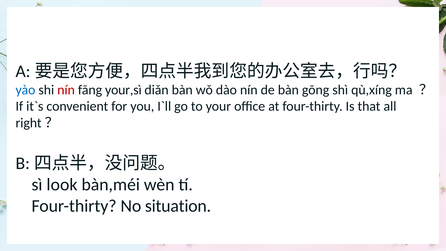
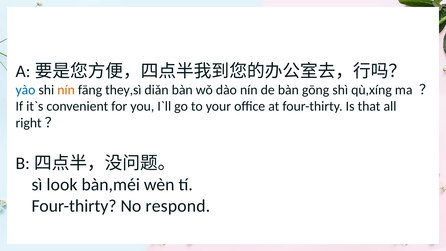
nín colour: red -> orange (66, 90)
your,sì: your,sì -> they,sì (123, 90)
situation: situation -> respond (178, 206)
